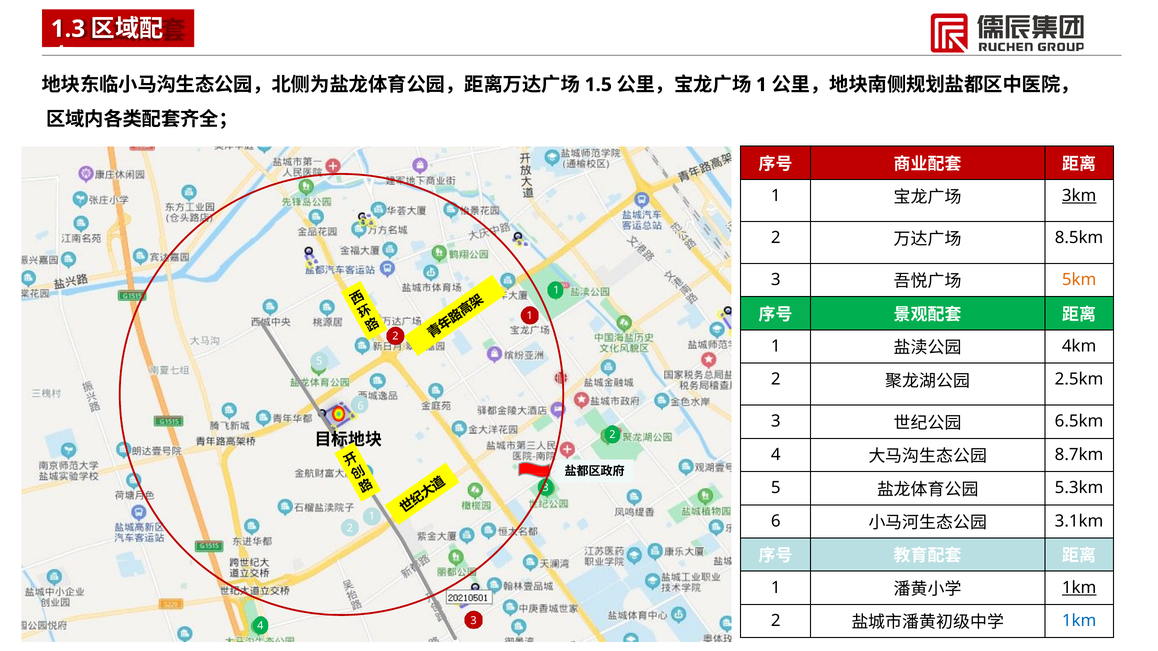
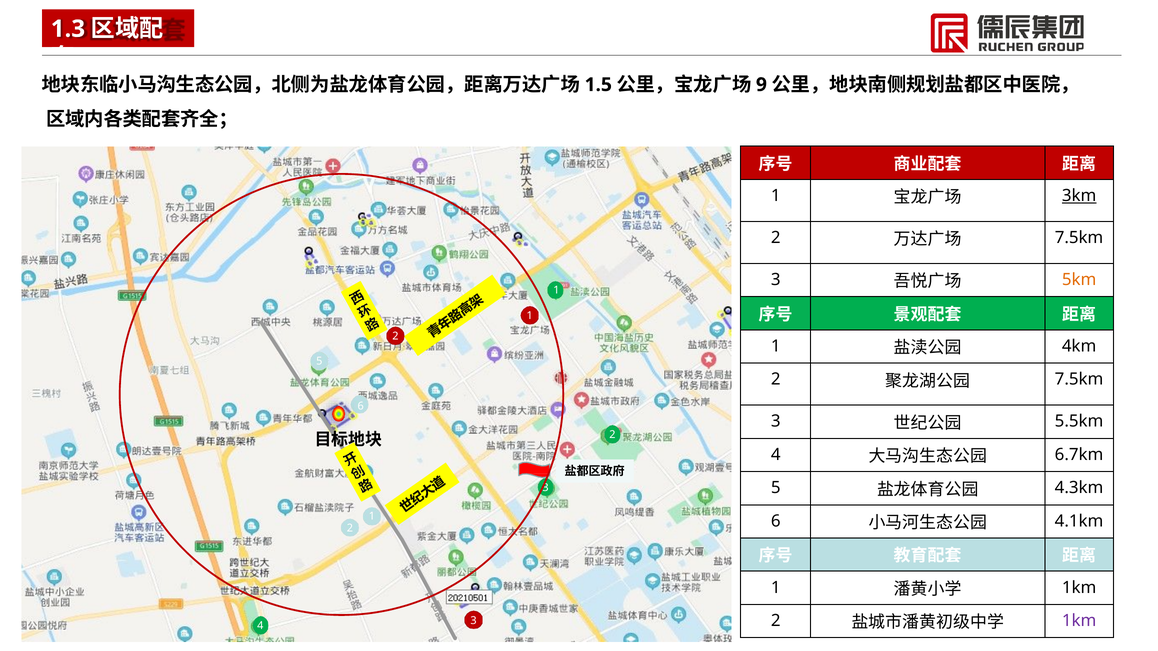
1: 1 -> 9 (761, 85)
8.5km: 8.5km -> 7.5km (1079, 238)
2.5km: 2.5km -> 7.5km (1079, 380)
6.5km: 6.5km -> 5.5km (1079, 422)
8.7km: 8.7km -> 6.7km (1079, 455)
5.3km: 5.3km -> 4.3km (1079, 488)
3.1km: 3.1km -> 4.1km (1079, 521)
1km underline: present -> none (1079, 588)
1km colour: blue -> purple (1079, 621)
